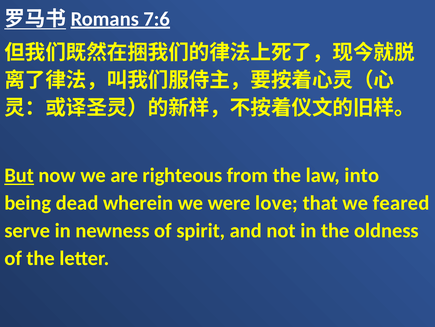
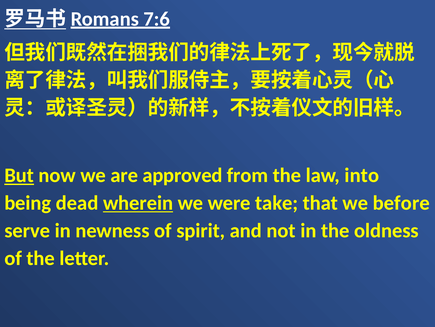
righteous: righteous -> approved (183, 175)
wherein underline: none -> present (138, 203)
love: love -> take (277, 203)
feared: feared -> before (401, 203)
